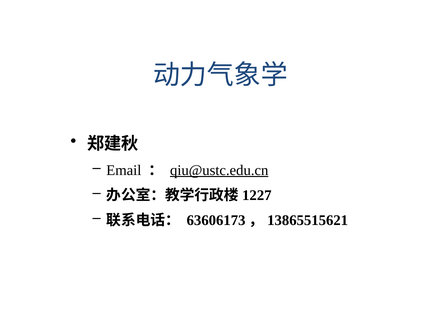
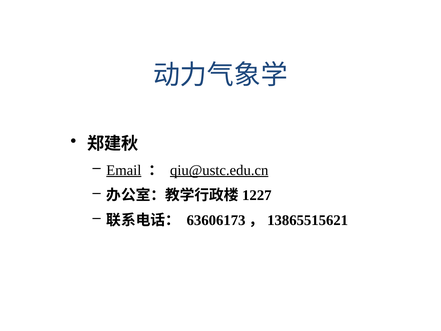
Email underline: none -> present (124, 170)
